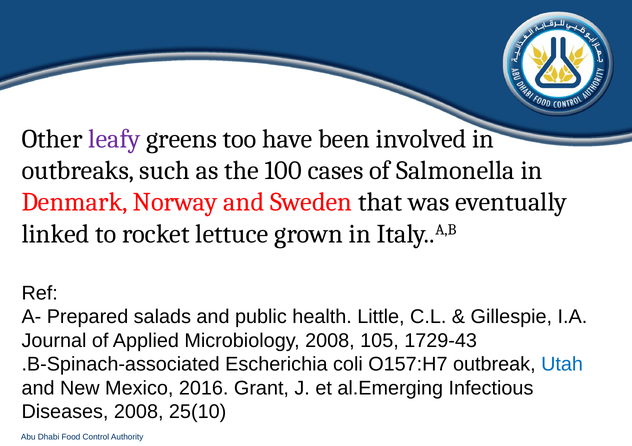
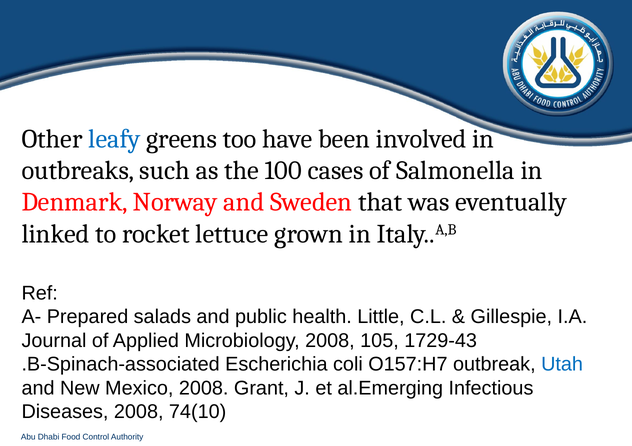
leafy colour: purple -> blue (115, 139)
Mexico 2016: 2016 -> 2008 (204, 388)
25(10: 25(10 -> 74(10 (198, 412)
